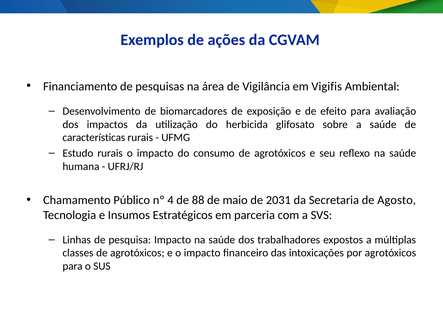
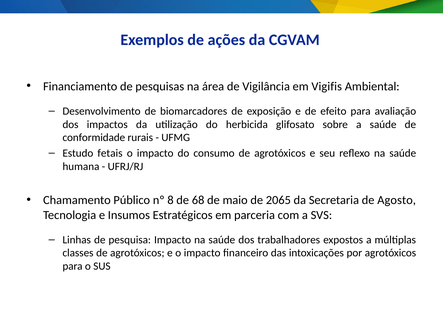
características: características -> conformidade (94, 138)
Estudo rurais: rurais -> fetais (110, 153)
4: 4 -> 8 (170, 200)
88: 88 -> 68 (198, 200)
2031: 2031 -> 2065 (278, 200)
